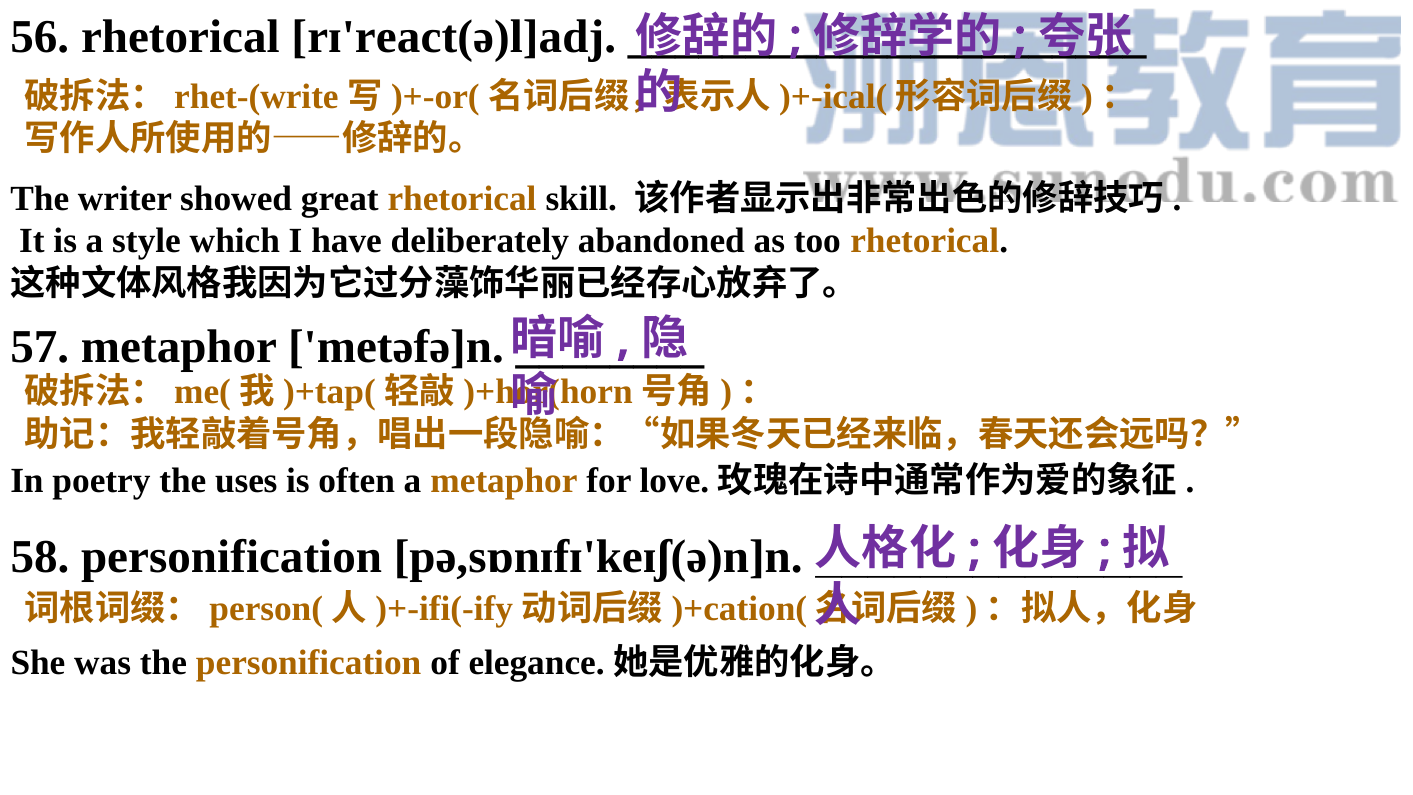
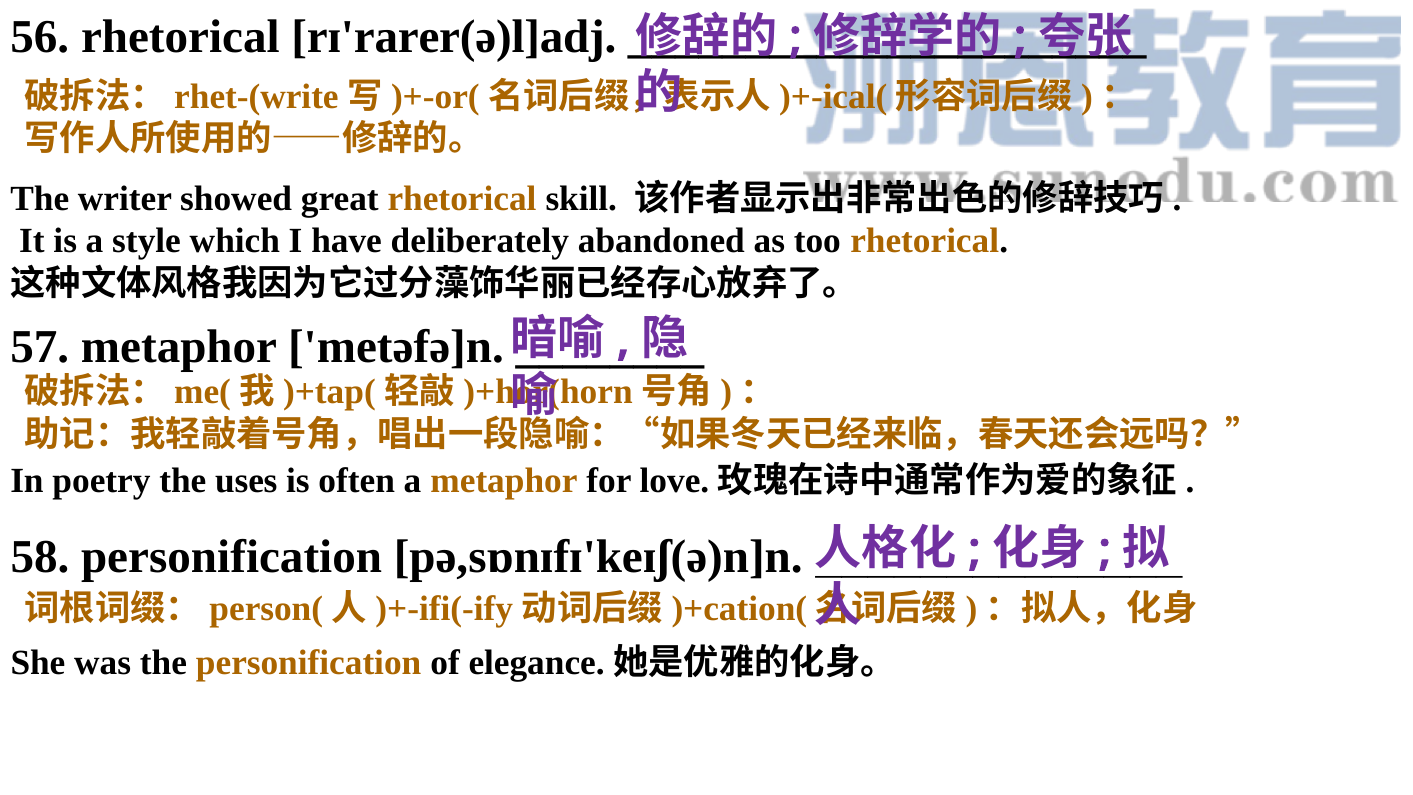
rɪ'react(ə)l]adj: rɪ'react(ə)l]adj -> rɪ'rarer(ə)l]adj (454, 37)
